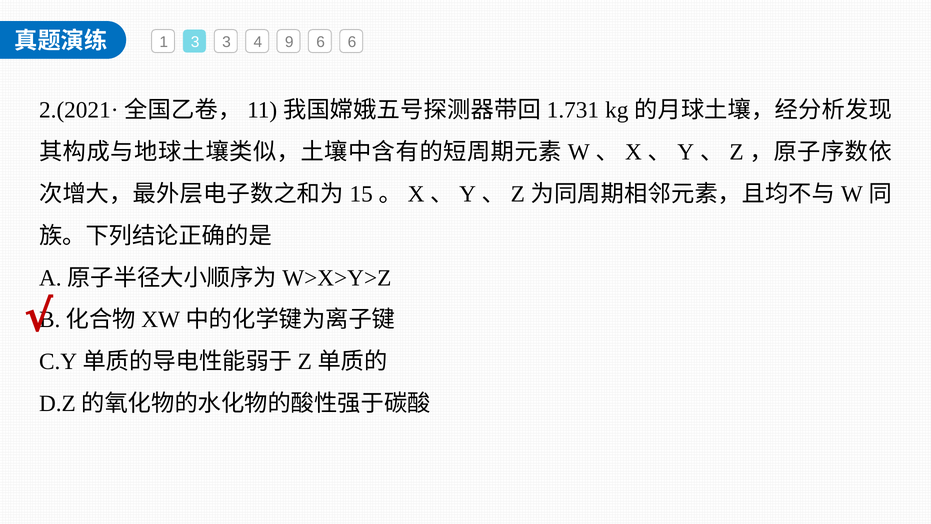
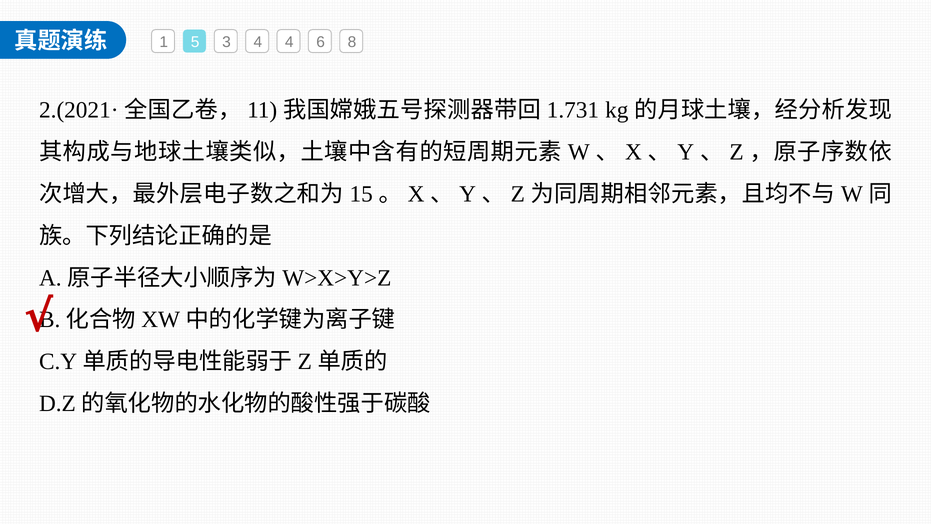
1 3: 3 -> 5 (195, 42)
4 9: 9 -> 4 (289, 42)
6 6: 6 -> 8 (352, 42)
